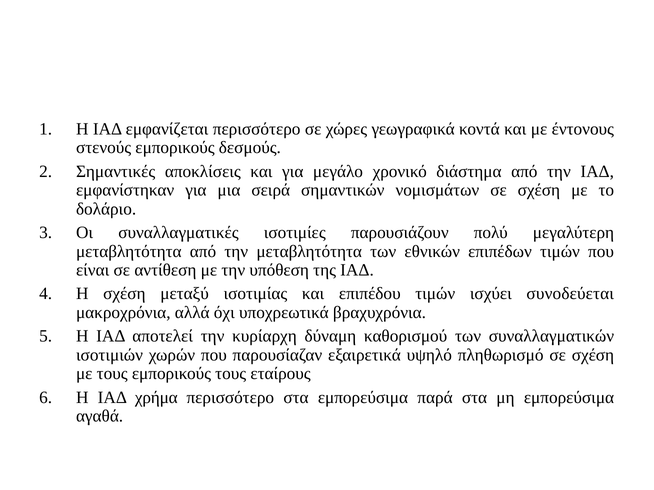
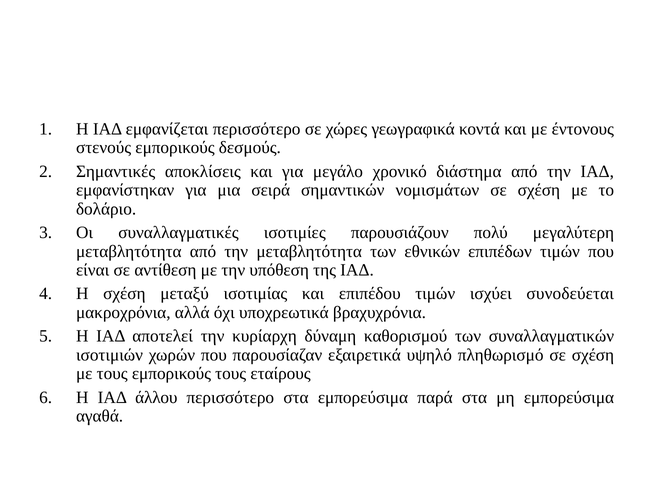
χρήμα: χρήμα -> άλλου (156, 398)
